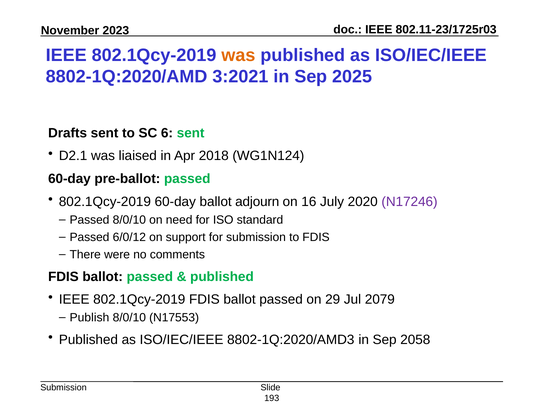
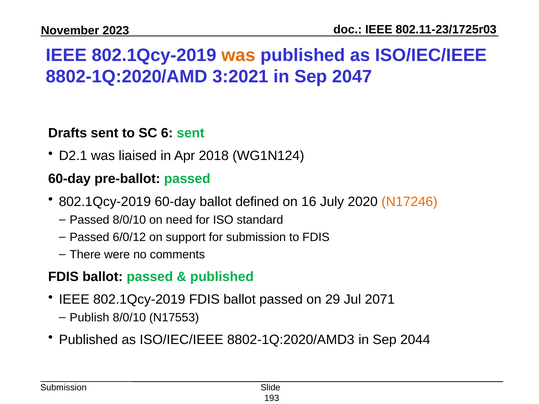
2025: 2025 -> 2047 (352, 77)
adjourn: adjourn -> defined (257, 202)
N17246 colour: purple -> orange (409, 202)
2079: 2079 -> 2071 (380, 300)
2058: 2058 -> 2044 (415, 340)
